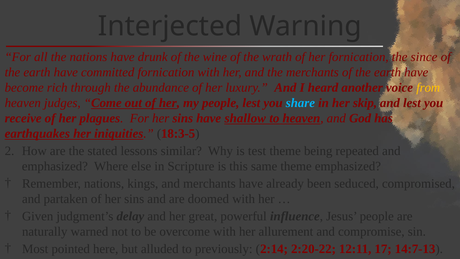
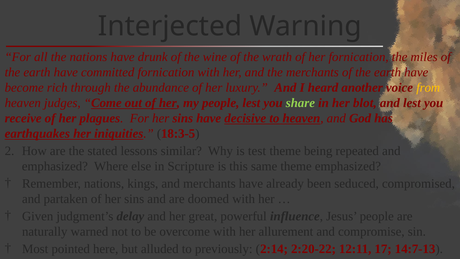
since: since -> miles (424, 57)
share colour: light blue -> light green (300, 103)
skip: skip -> blot (365, 103)
shallow: shallow -> decisive (245, 118)
